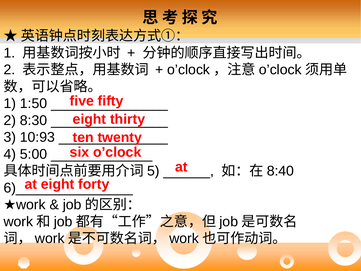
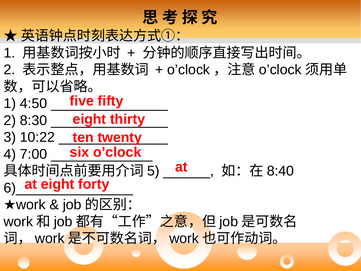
1:50: 1:50 -> 4:50 (33, 103)
10:93: 10:93 -> 10:22 (37, 137)
5:00: 5:00 -> 7:00 (33, 154)
